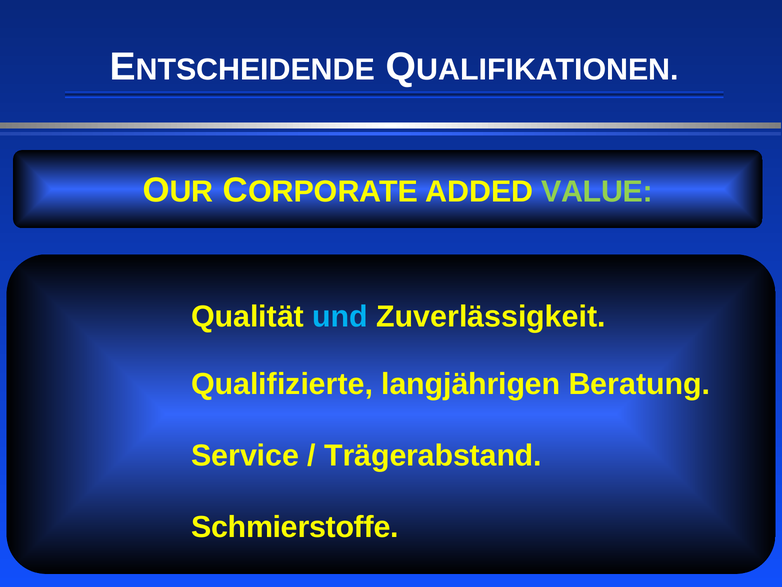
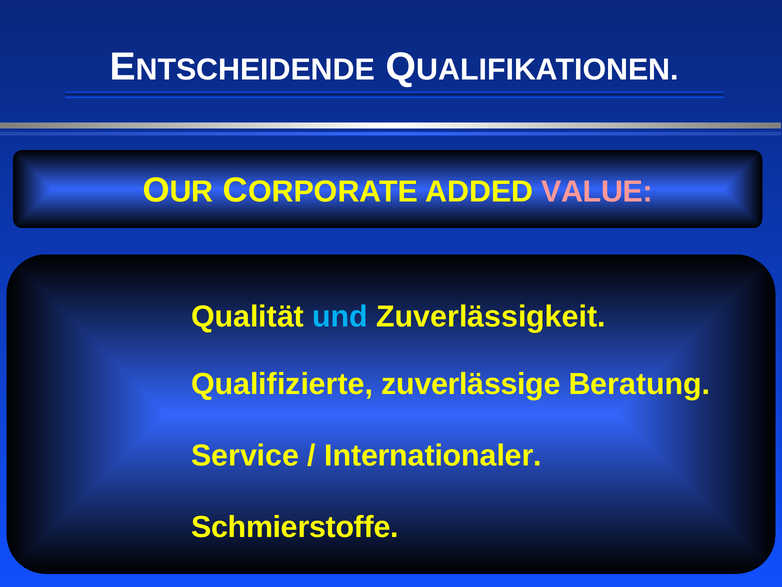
VALUE colour: light green -> pink (597, 191)
langjährigen: langjährigen -> zuverlässige (471, 384)
Trägerabstand: Trägerabstand -> Internationaler (433, 456)
